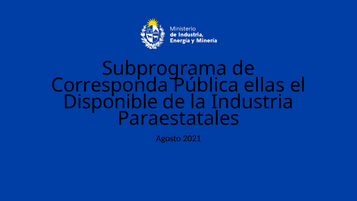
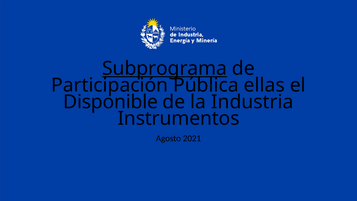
Subprograma underline: none -> present (165, 68)
Corresponda: Corresponda -> Participación (110, 85)
Paraestatales: Paraestatales -> Instrumentos (179, 118)
